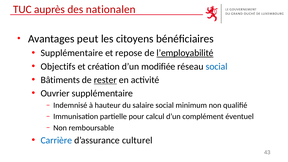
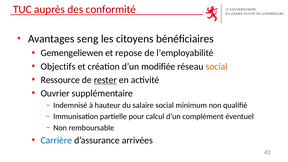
nationalen: nationalen -> conformité (111, 9)
peut: peut -> seng (88, 39)
Supplémentaire: Supplémentaire -> Gemengeliewen (72, 53)
l’employabilité underline: present -> none (185, 53)
social colour: blue -> orange (217, 66)
Bâtiments: Bâtiments -> Ressource (60, 80)
culturel: culturel -> arrivées (137, 140)
